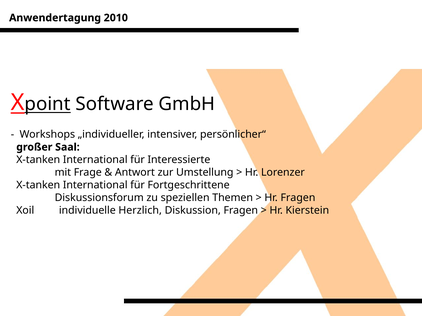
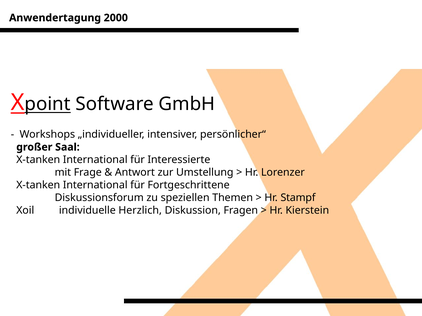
2010: 2010 -> 2000 (116, 18)
Hr Fragen: Fragen -> Stampf (298, 198)
